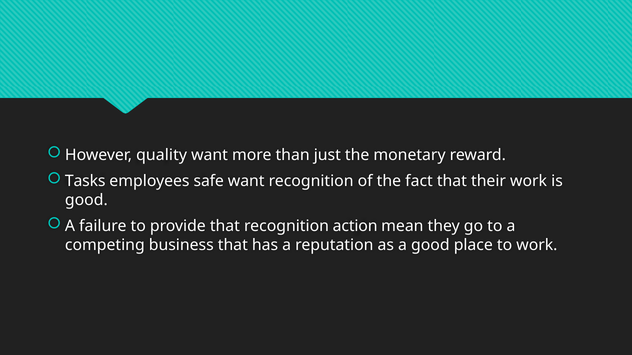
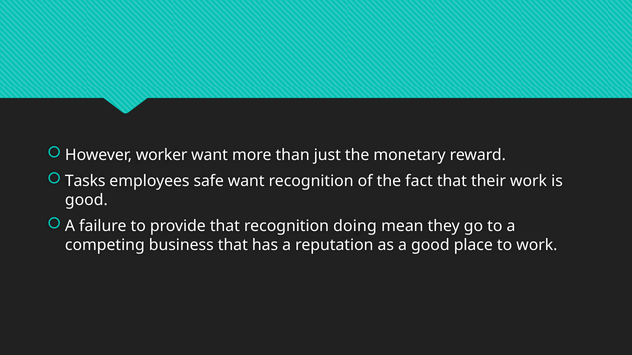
quality: quality -> worker (162, 155)
action: action -> doing (355, 226)
